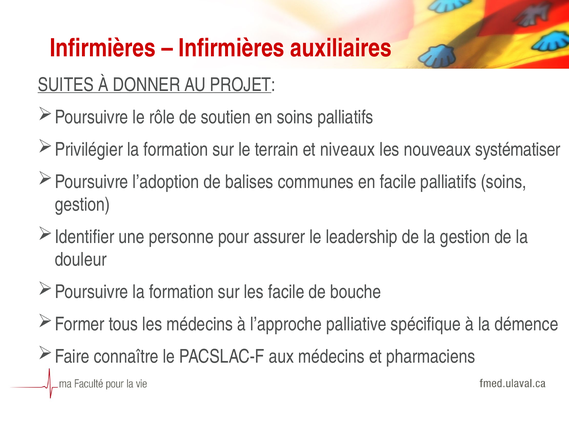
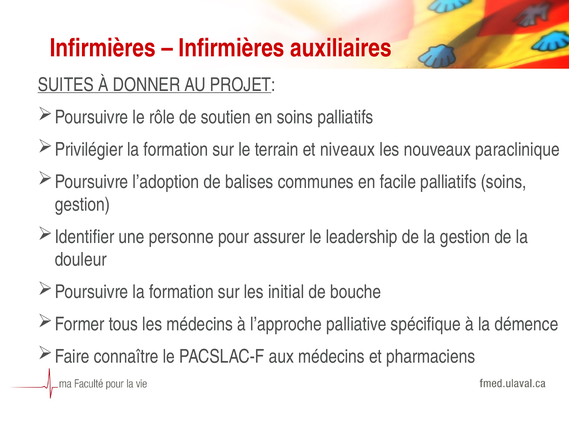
systématiser: systématiser -> paraclinique (518, 149)
les facile: facile -> initial (286, 292)
